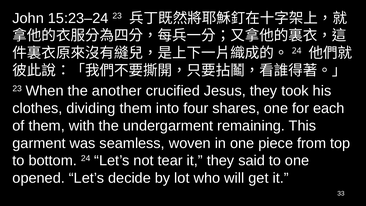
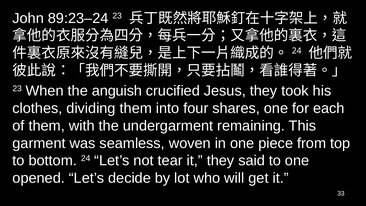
15:23–24: 15:23–24 -> 89:23–24 (78, 18)
another: another -> anguish (117, 91)
